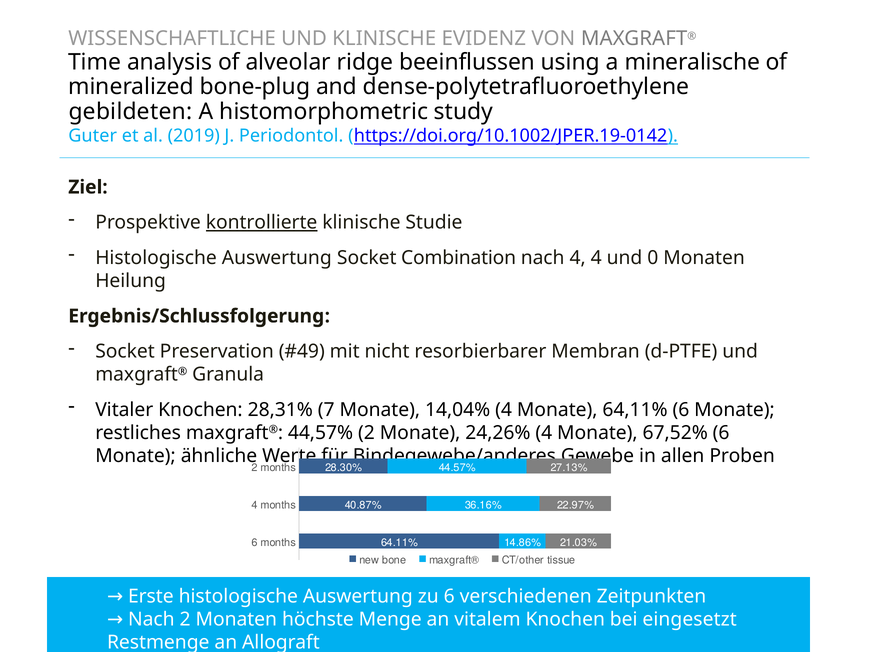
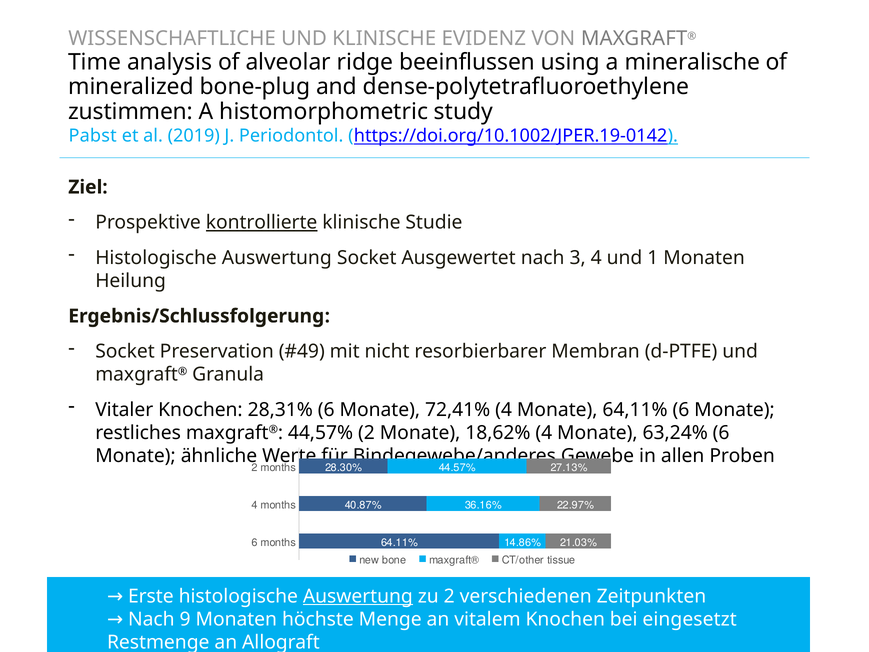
gebildeten: gebildeten -> zustimmen (131, 111)
Guter: Guter -> Pabst (93, 136)
Combination: Combination -> Ausgewertet (459, 258)
nach 4: 4 -> 3 (578, 258)
0: 0 -> 1 (653, 258)
28,31% 7: 7 -> 6 (326, 410)
14,04%: 14,04% -> 72,41% (458, 410)
24,26%: 24,26% -> 18,62% (498, 433)
67,52%: 67,52% -> 63,24% (675, 433)
Auswertung underline: none -> present (358, 596)
zu 6: 6 -> 2 (449, 596)
Nach 2: 2 -> 9 (185, 619)
